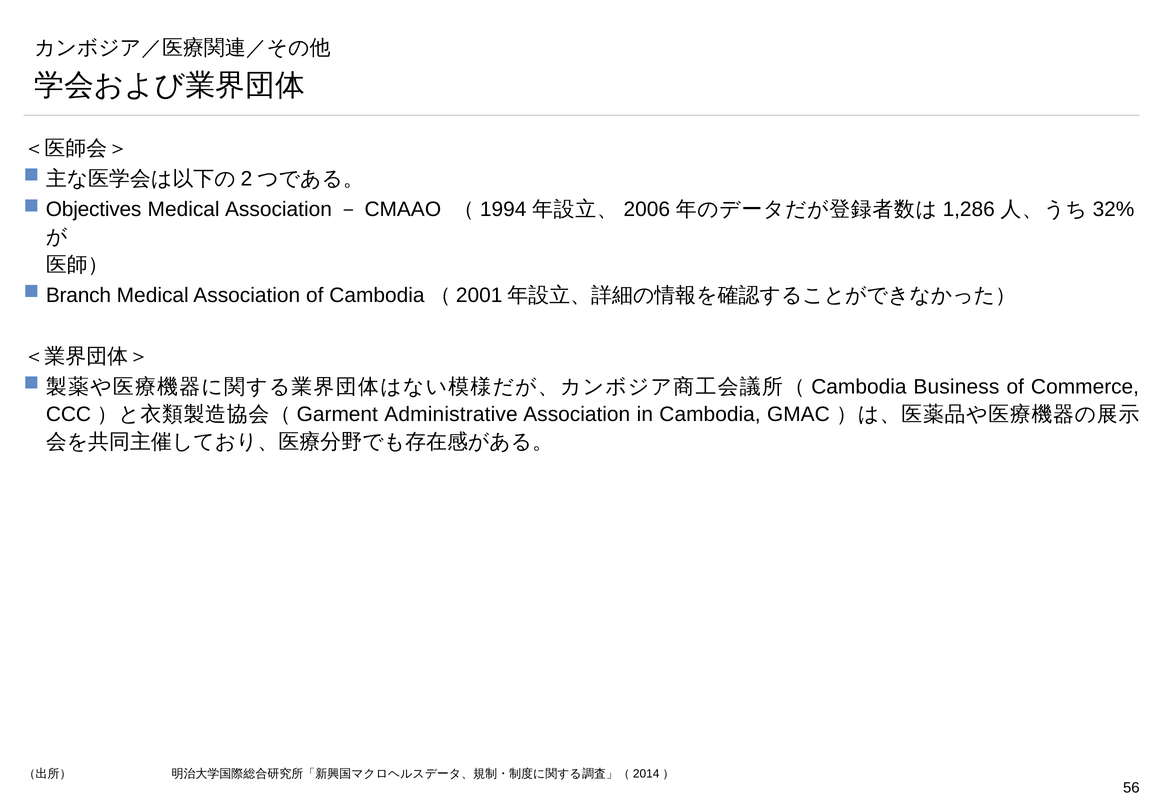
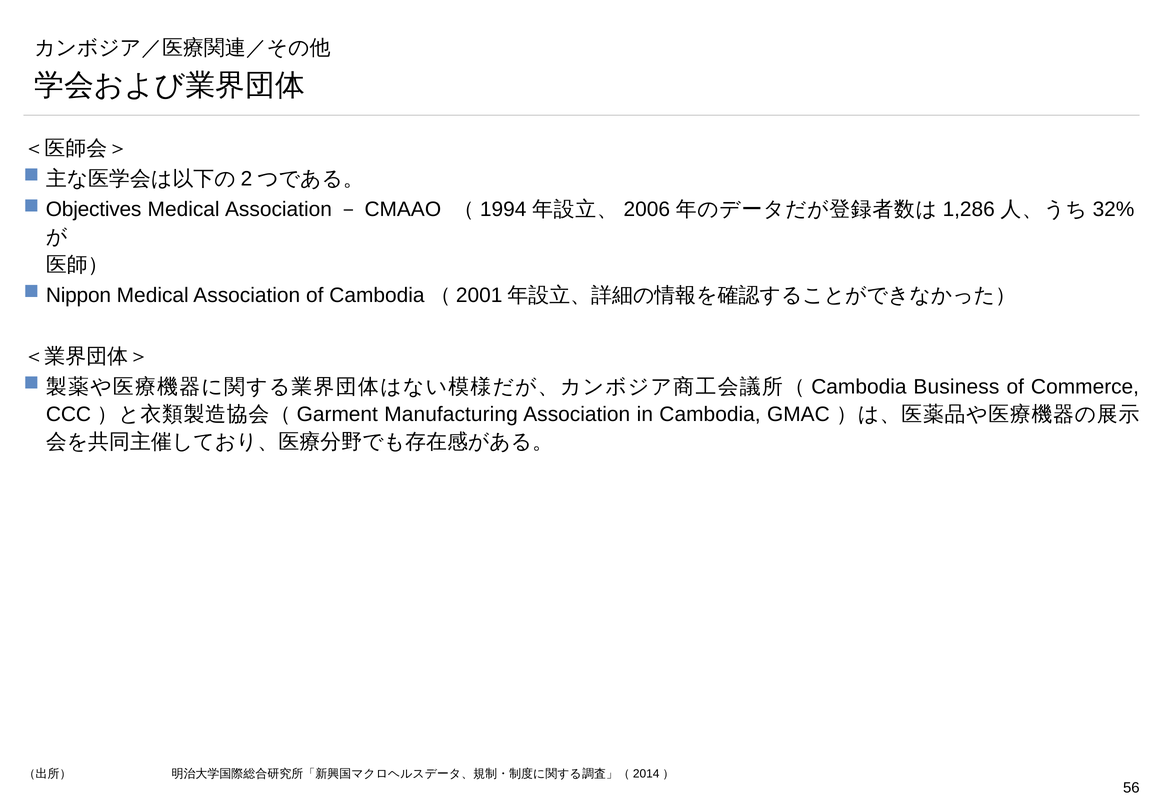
Branch: Branch -> Nippon (78, 295)
Administrative: Administrative -> Manufacturing (451, 414)
